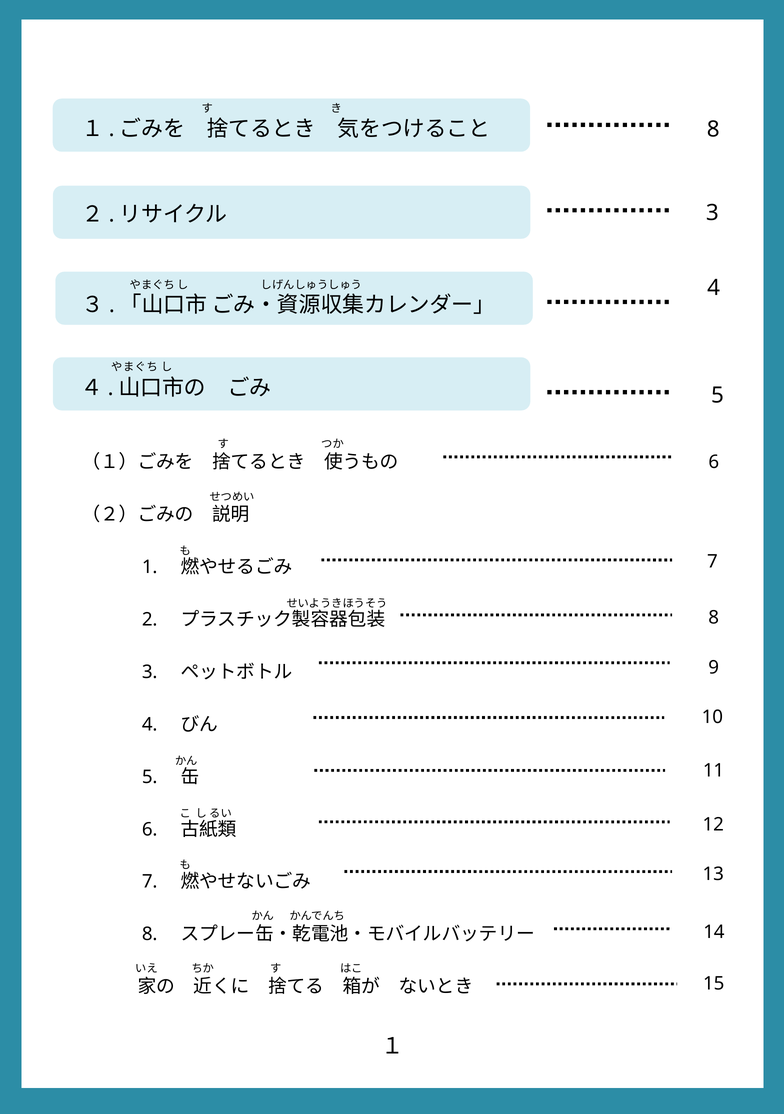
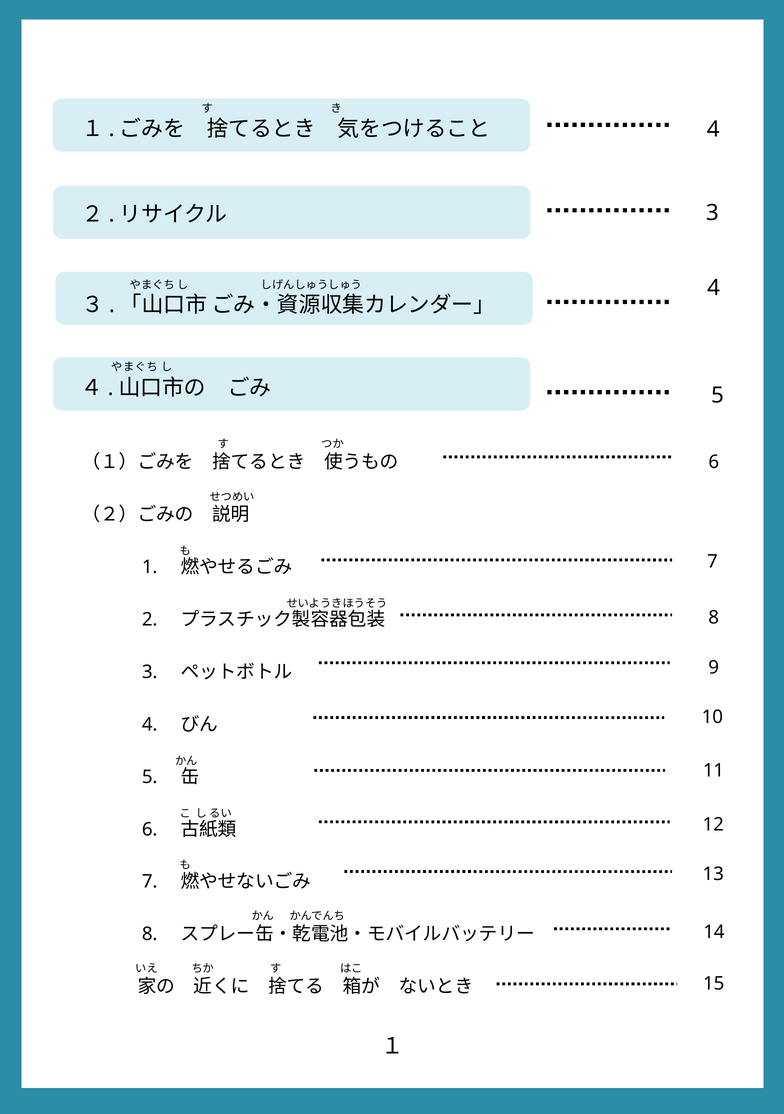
8: 8 -> 4 (713, 129)
